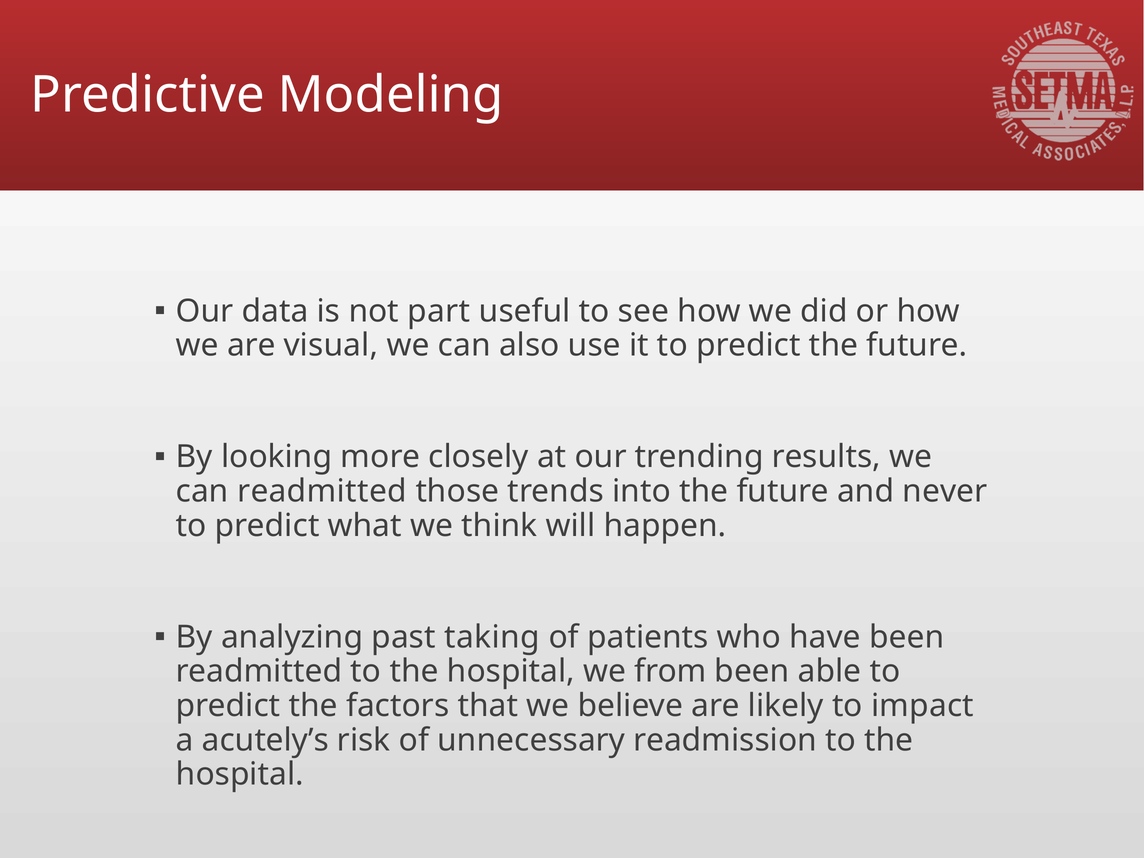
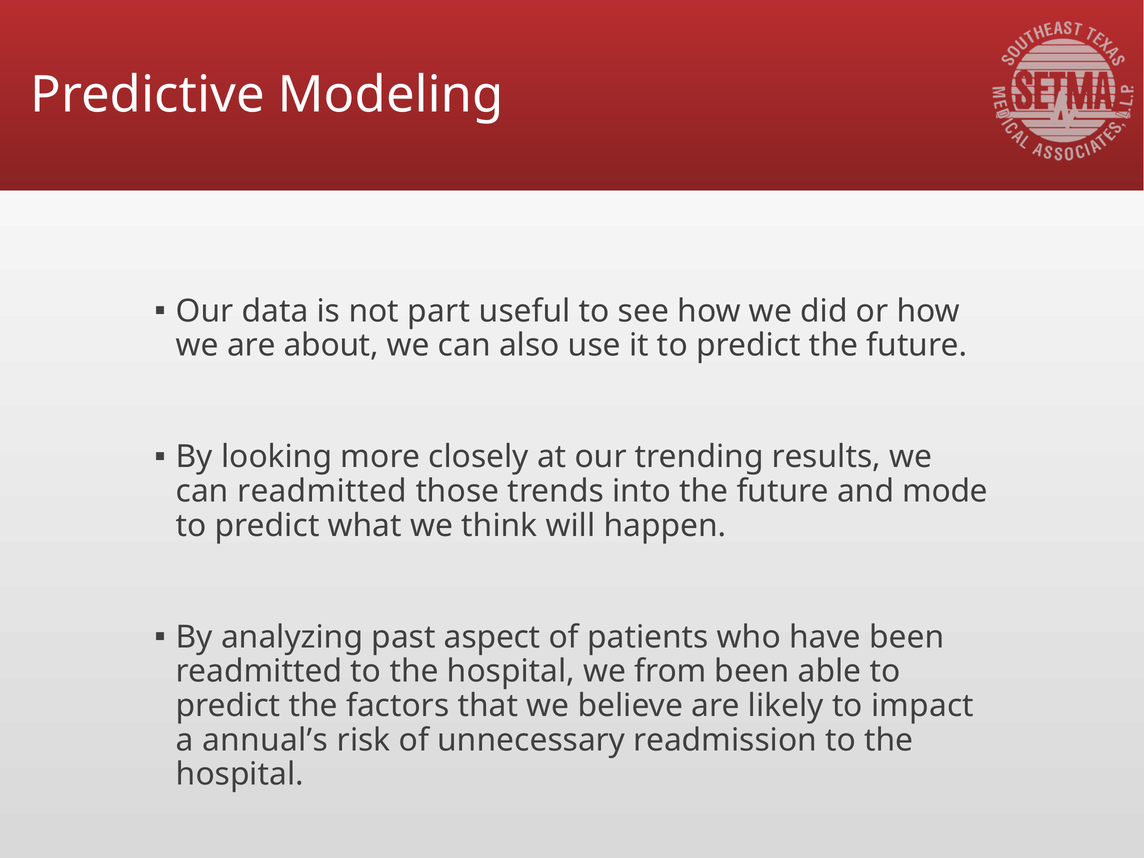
visual: visual -> about (331, 345)
never: never -> mode (945, 491)
taking: taking -> aspect (492, 637)
acutely’s: acutely’s -> annual’s (265, 740)
